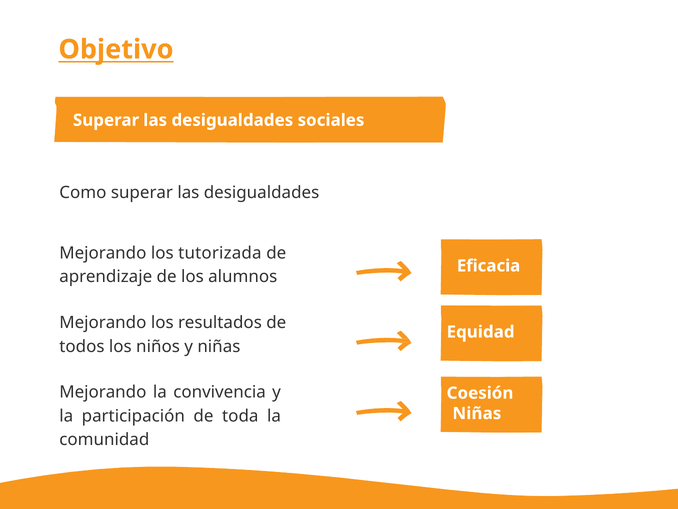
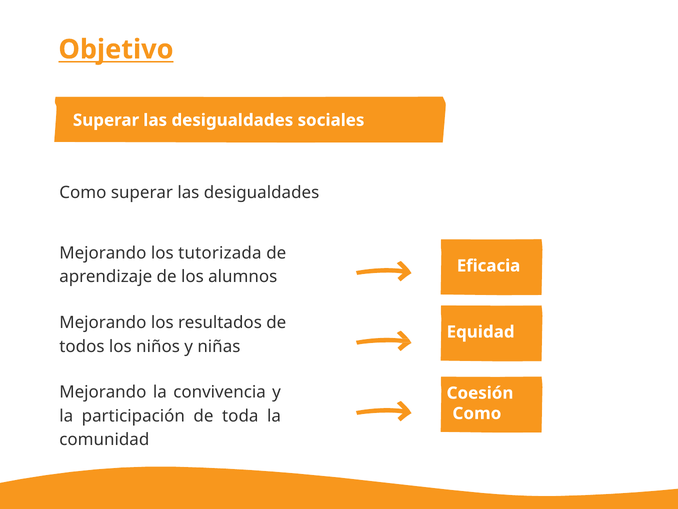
Niñas: Niñas -> Como (477, 413)
